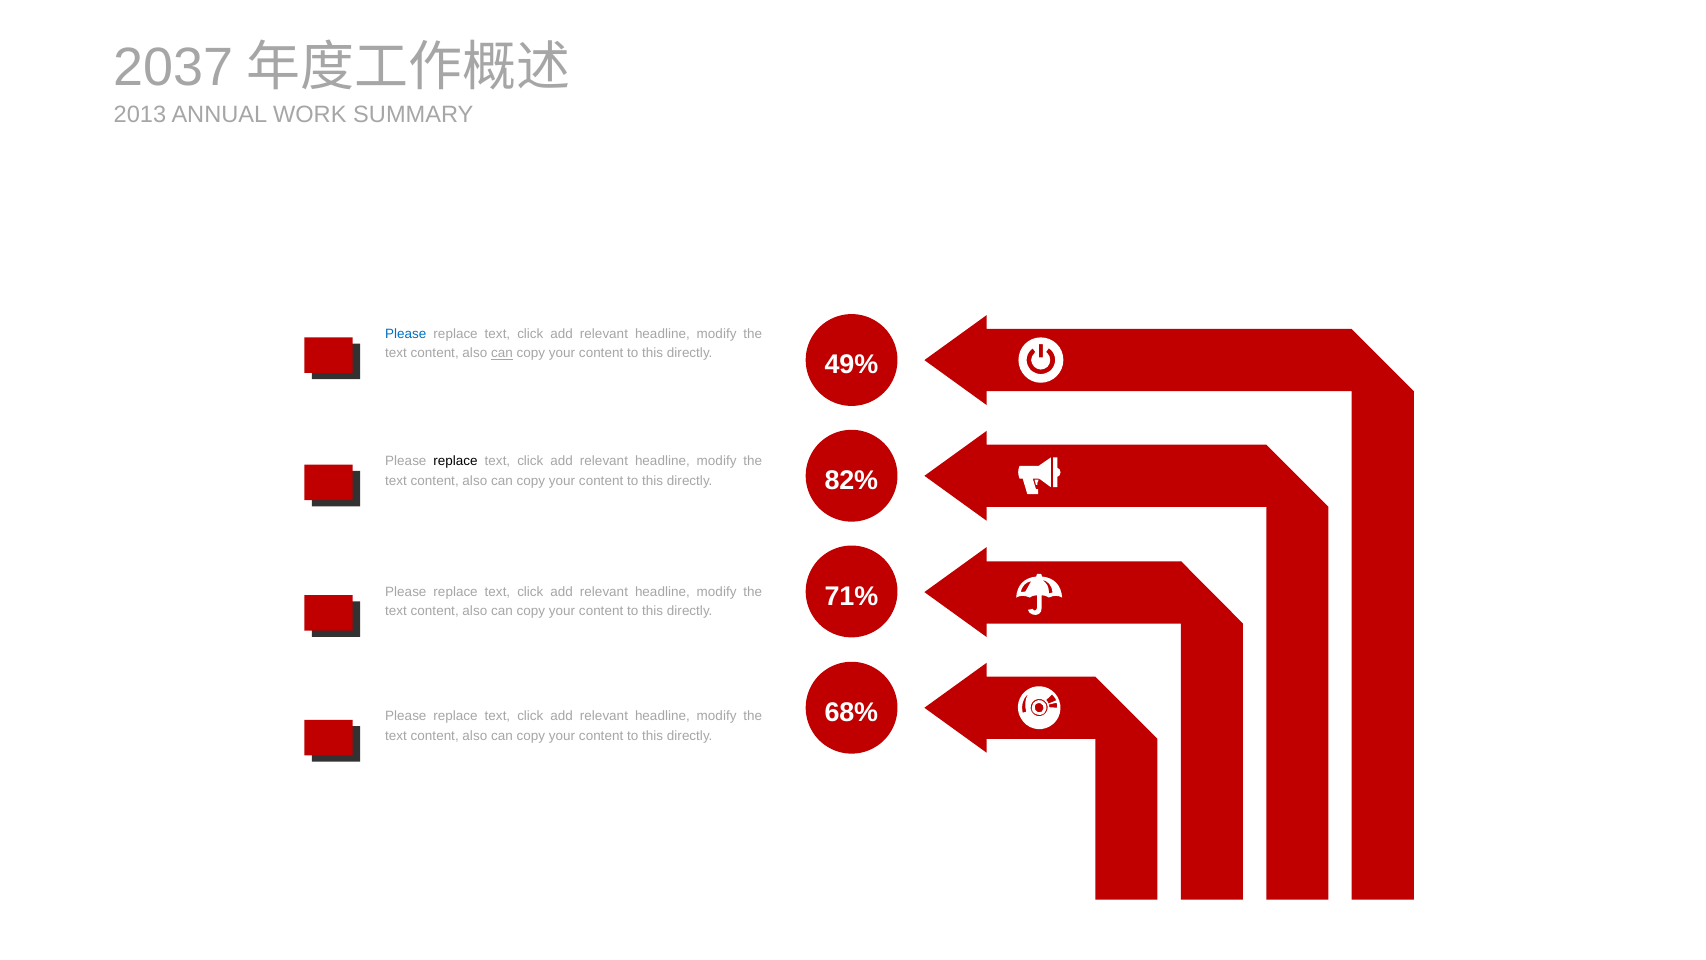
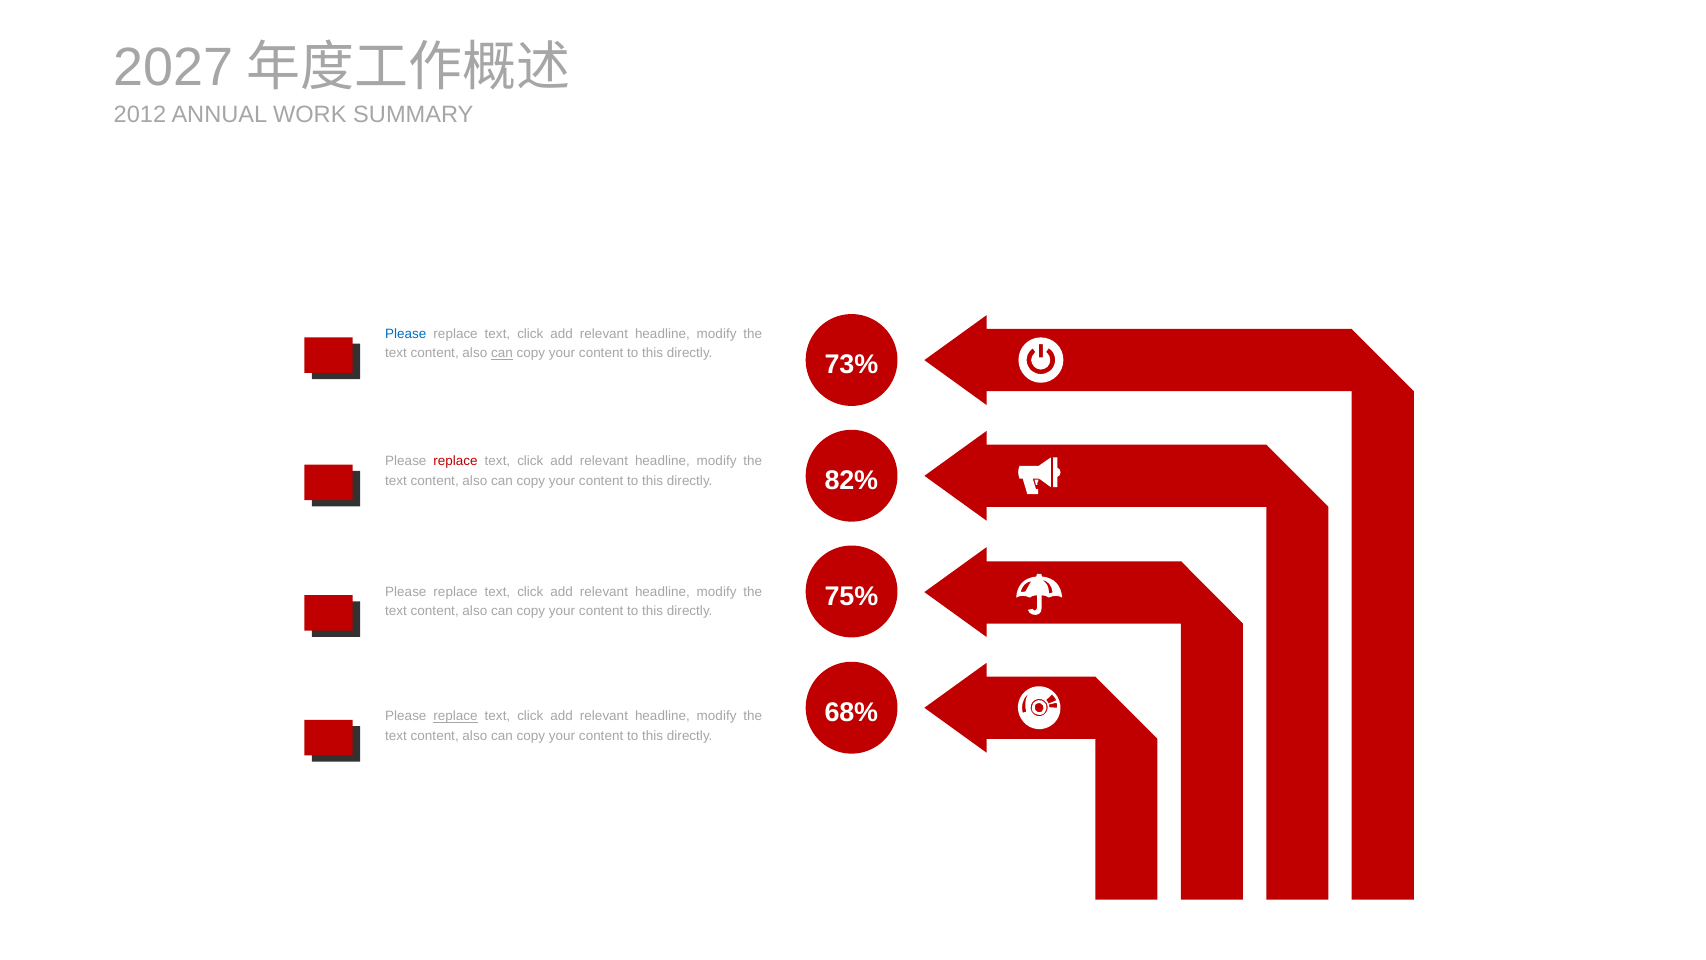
2037: 2037 -> 2027 (174, 67)
2013: 2013 -> 2012 (140, 114)
49%: 49% -> 73% (851, 365)
replace colour: black -> red (456, 461)
71%: 71% -> 75% (851, 596)
replace underline: none -> present (456, 716)
